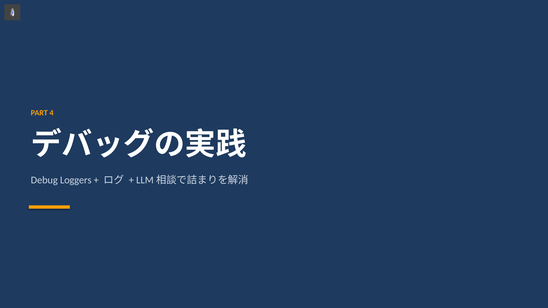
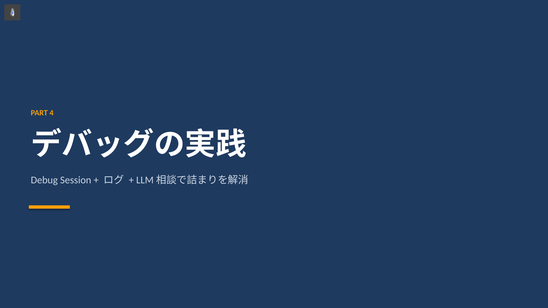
Loggers: Loggers -> Session (76, 180)
